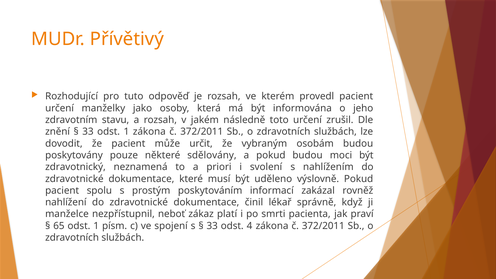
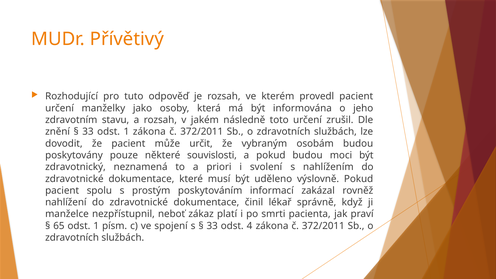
sdělovány: sdělovány -> souvislosti (212, 155)
